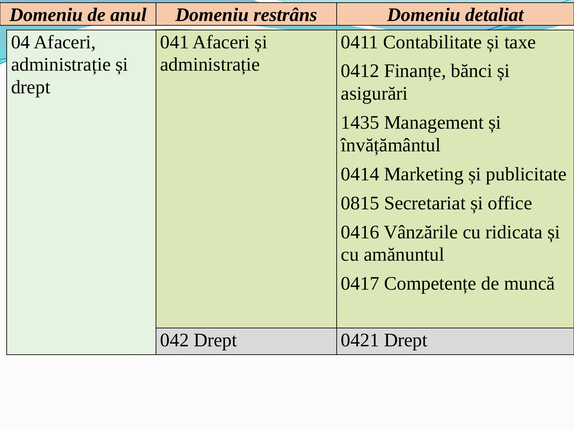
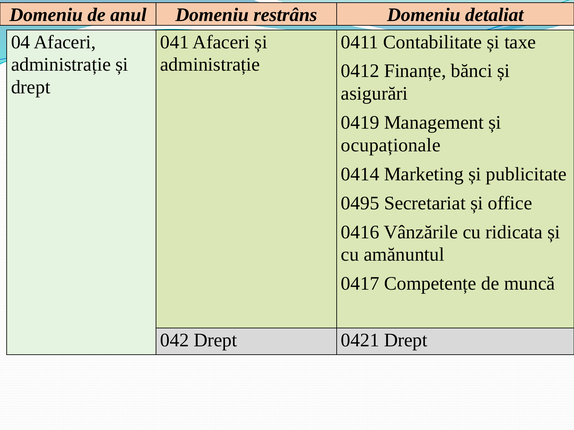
1435: 1435 -> 0419 (360, 123)
învățământul: învățământul -> ocupaționale (391, 145)
0815: 0815 -> 0495 (360, 203)
